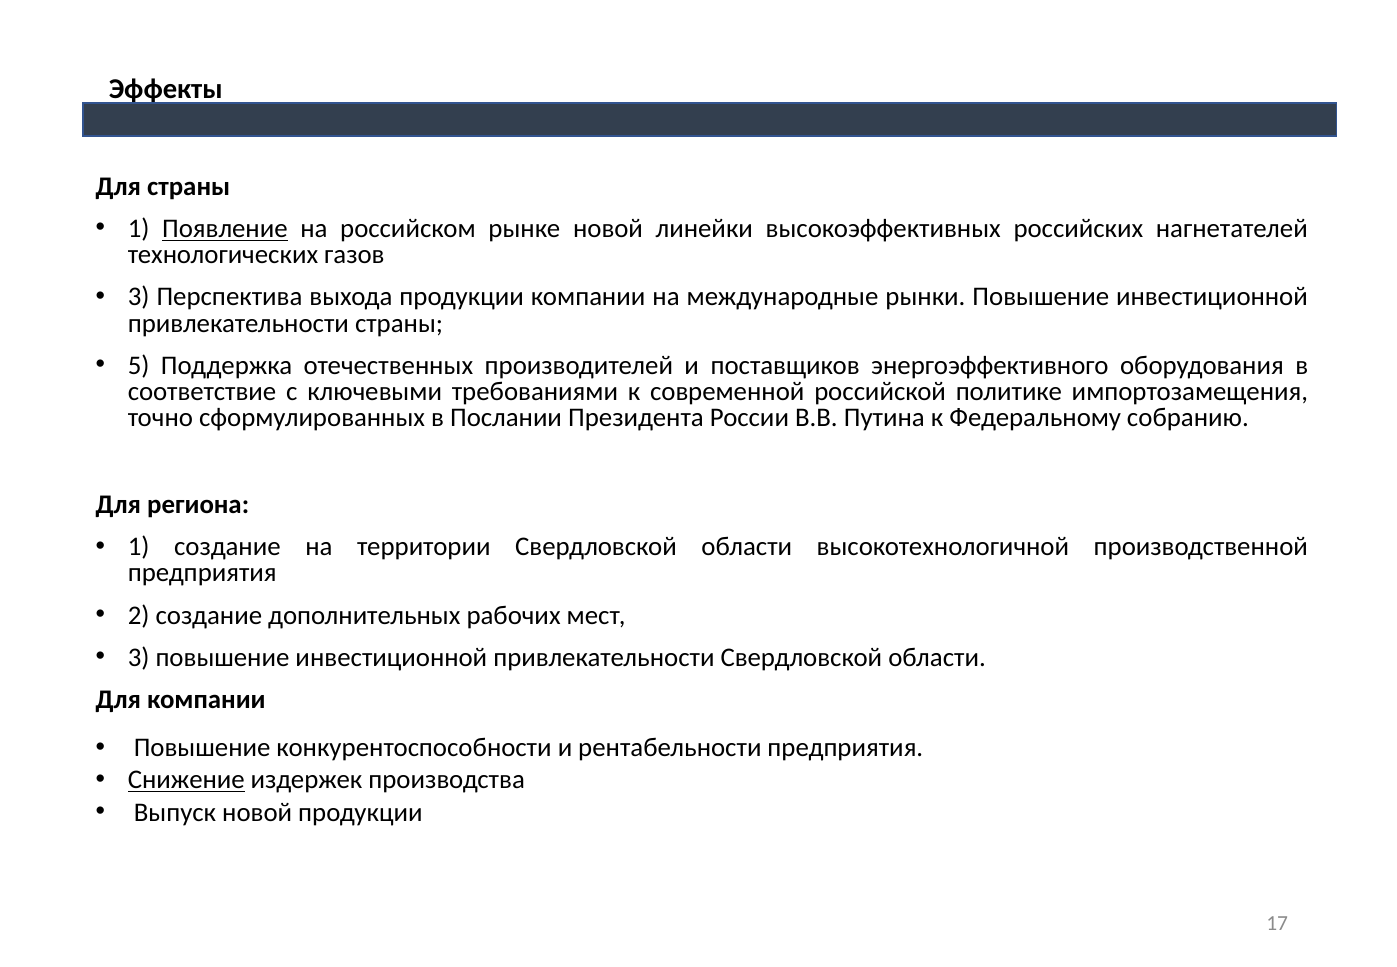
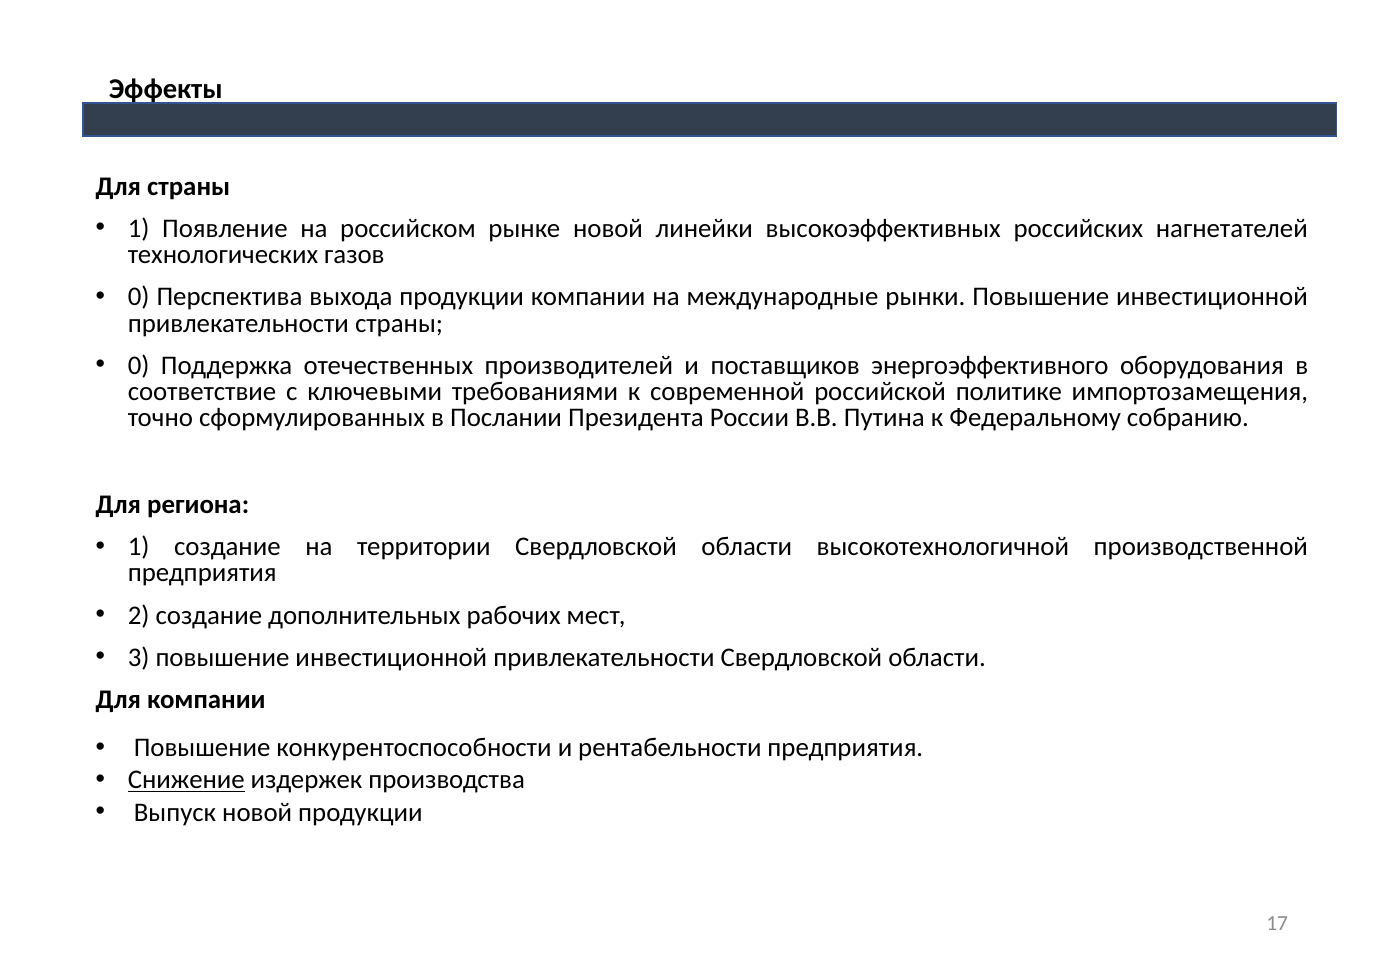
Появление underline: present -> none (225, 229)
3: 3 -> 0 (139, 297)
5: 5 -> 0 (139, 365)
